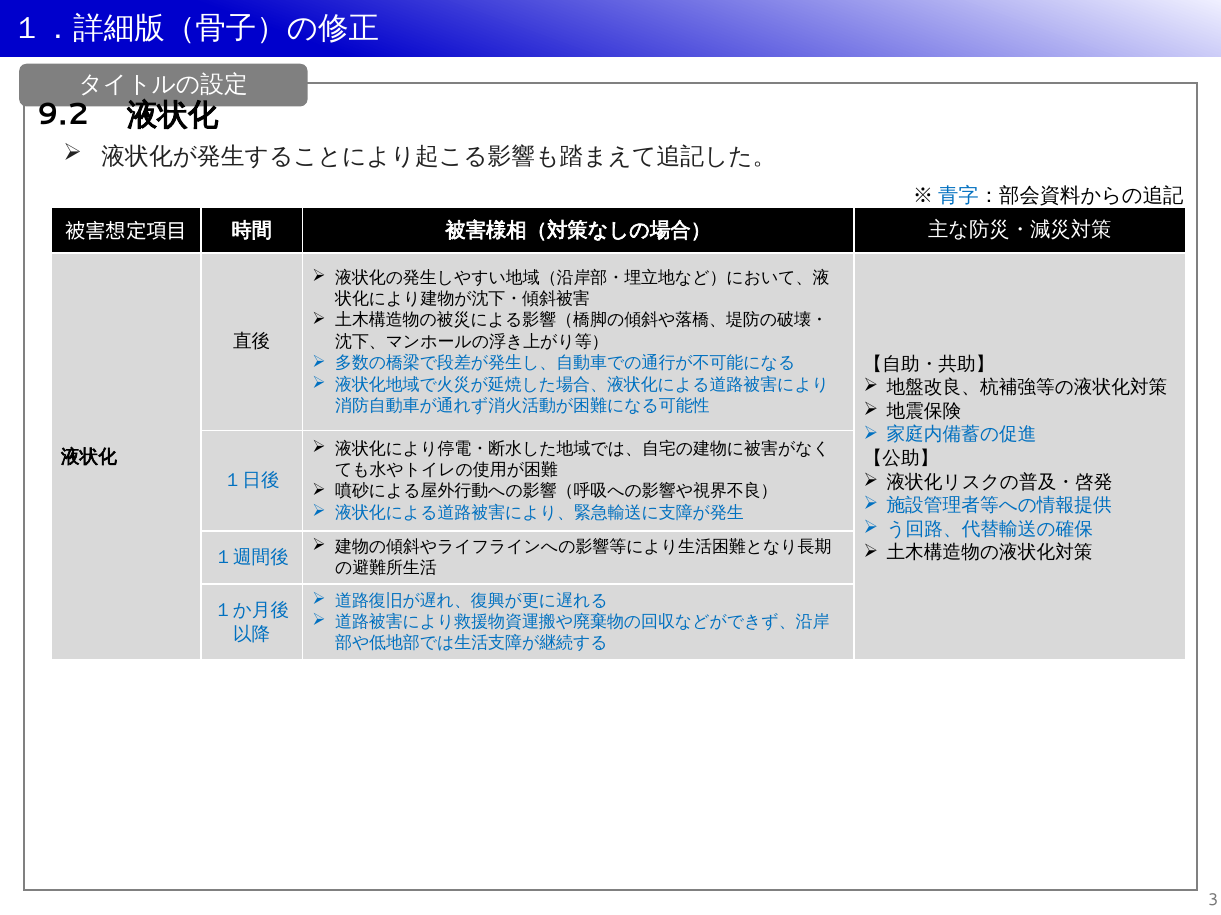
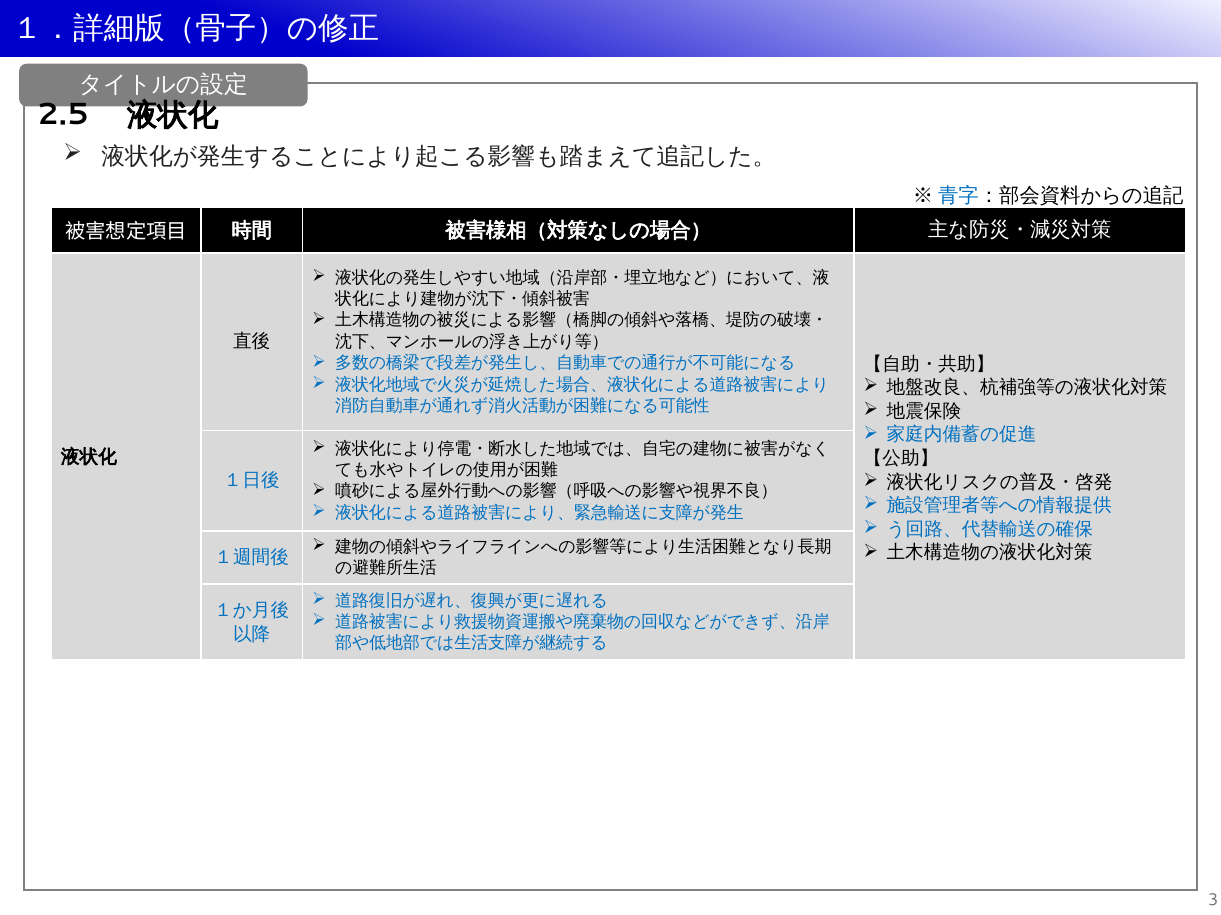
9.2: 9.2 -> 2.5 (63, 115)
